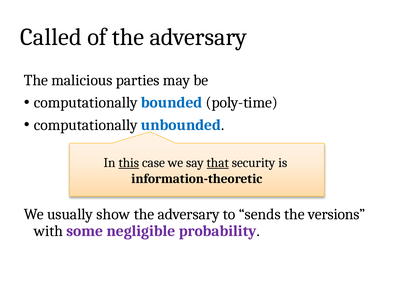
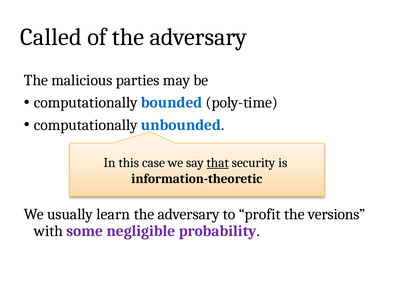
this underline: present -> none (129, 162)
show: show -> learn (113, 214)
sends: sends -> profit (260, 214)
